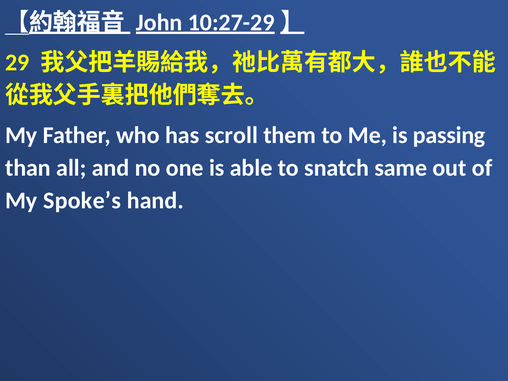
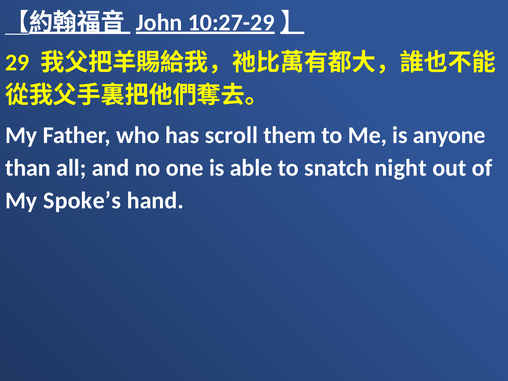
passing: passing -> anyone (449, 135)
same: same -> night (401, 168)
